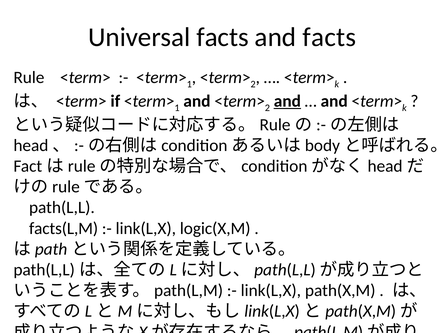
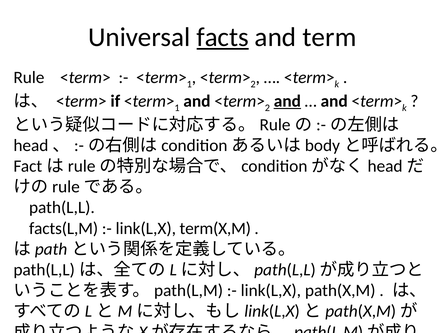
facts underline: none -> present (223, 37)
and facts: facts -> term (329, 37)
logic(X,M: logic(X,M -> term(X,M (215, 229)
